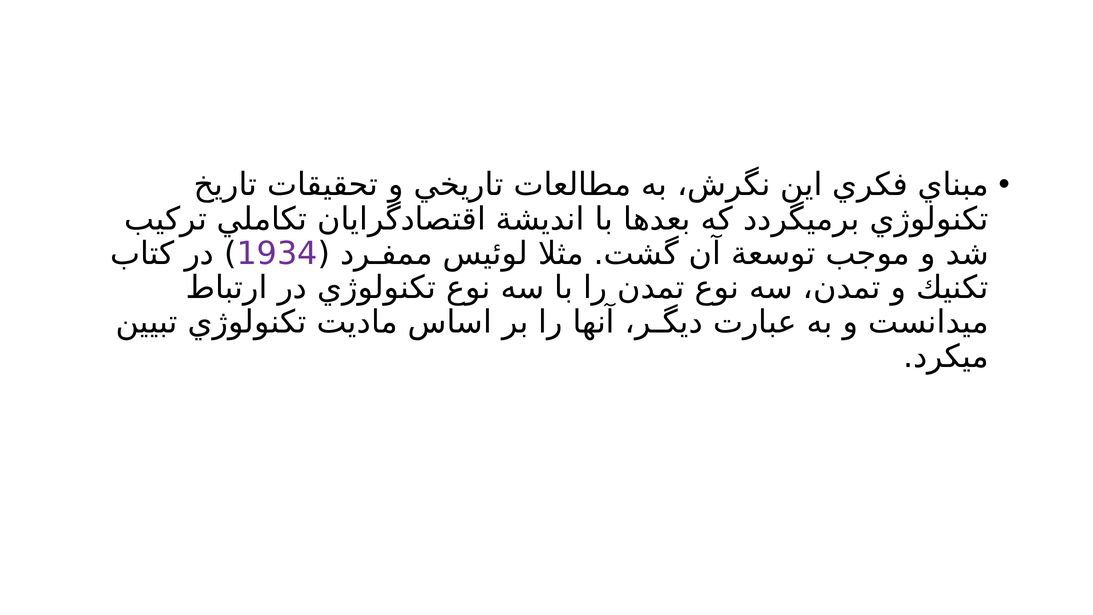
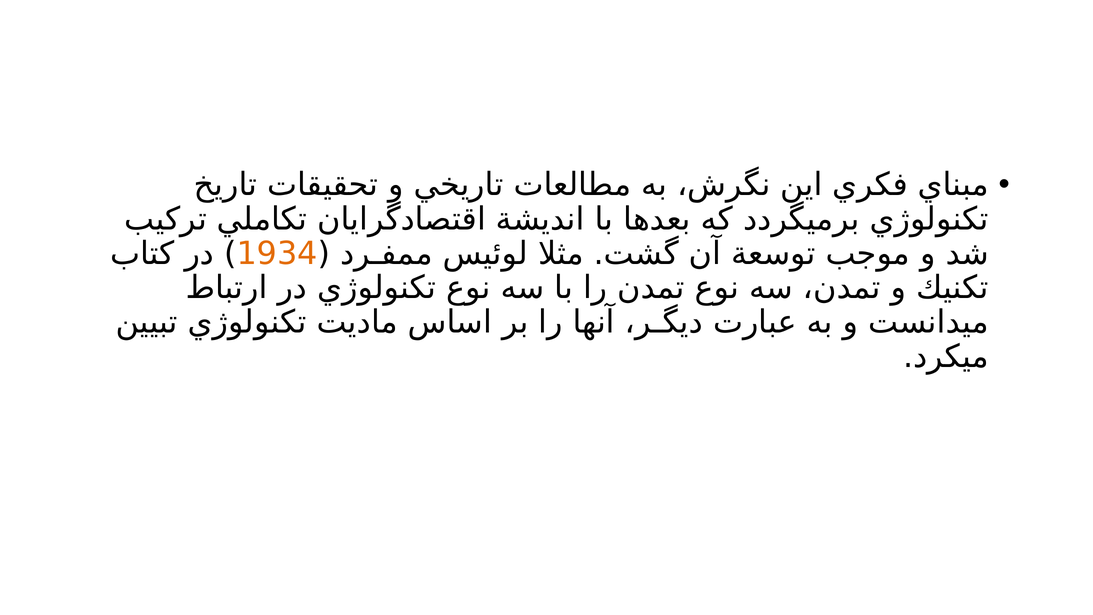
1934 colour: purple -> orange (277, 253)
